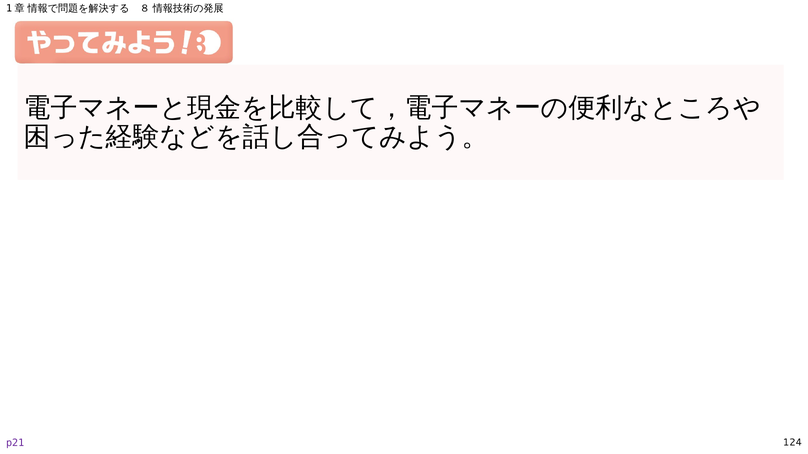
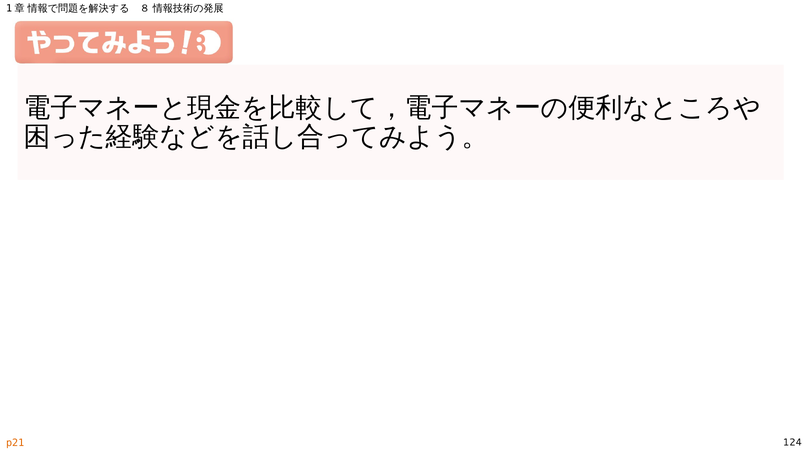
p21 colour: purple -> orange (15, 443)
